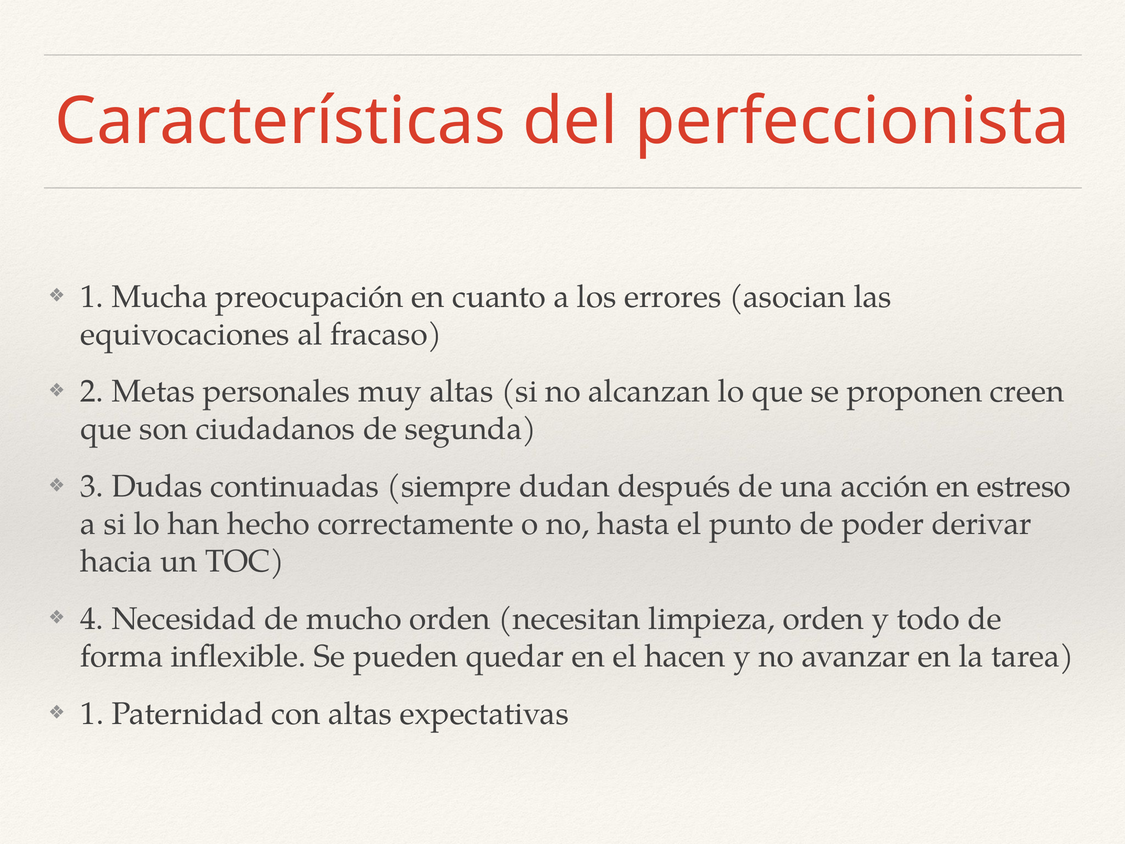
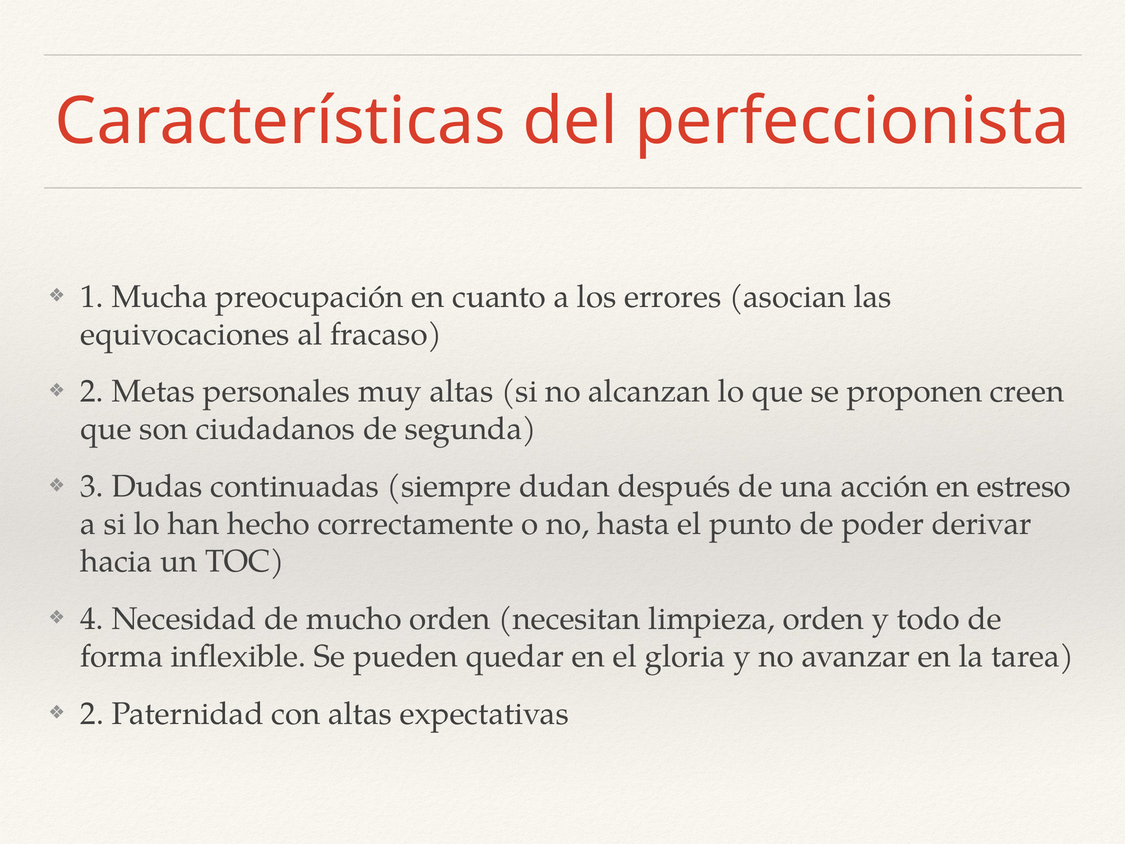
hacen: hacen -> gloria (685, 656)
1: 1 -> 2 (92, 714)
